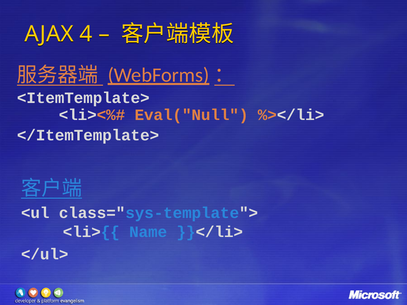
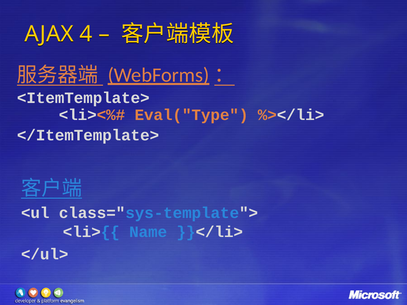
Eval("Null: Eval("Null -> Eval("Type (191, 115)
